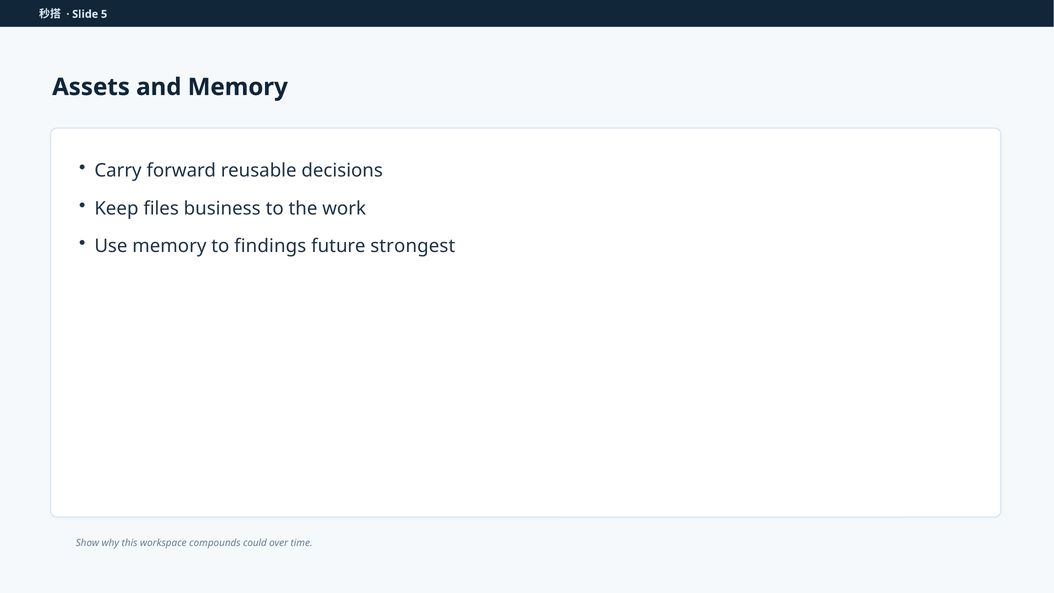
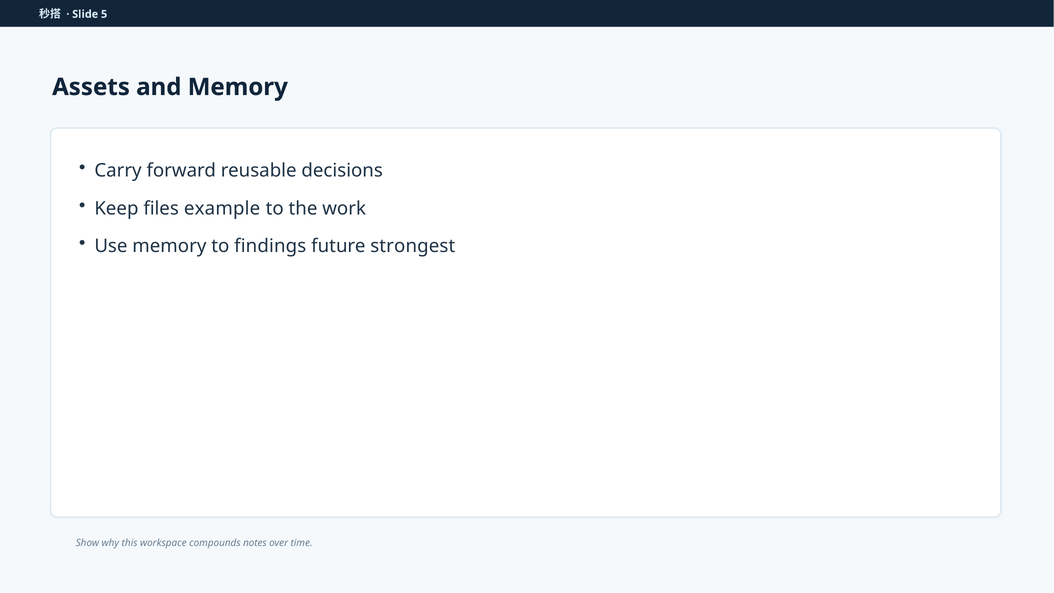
business: business -> example (222, 208)
could: could -> notes (255, 543)
